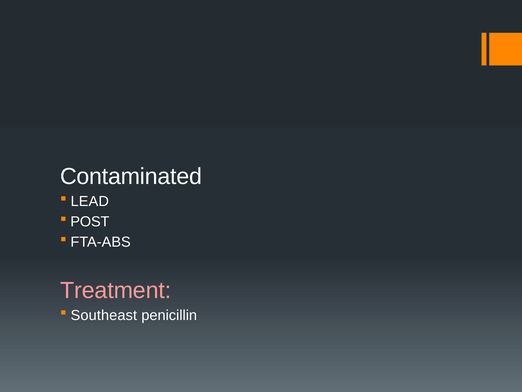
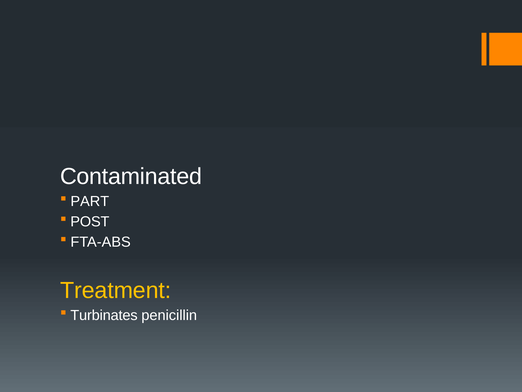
LEAD: LEAD -> PART (90, 201)
Treatment colour: pink -> yellow (116, 290)
Southeast: Southeast -> Turbinates (104, 315)
